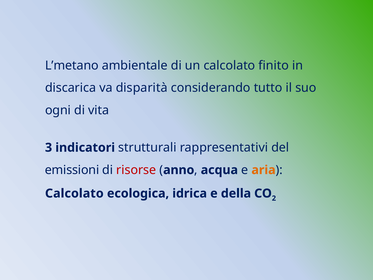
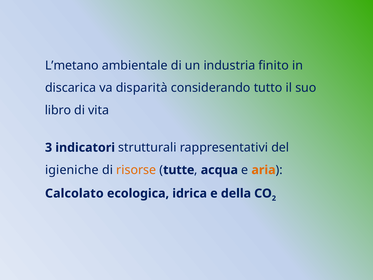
un calcolato: calcolato -> industria (229, 65)
ogni: ogni -> libro (58, 110)
emissioni: emissioni -> igieniche (72, 170)
risorse colour: red -> orange (136, 170)
anno: anno -> tutte (179, 170)
